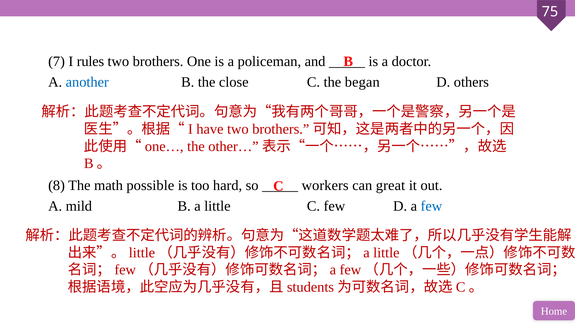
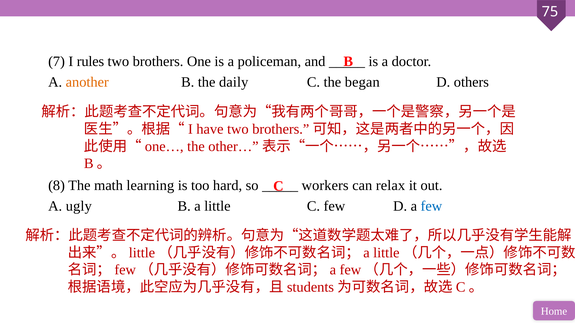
another colour: blue -> orange (87, 82)
close: close -> daily (234, 82)
possible: possible -> learning (150, 186)
great: great -> relax (391, 186)
mild: mild -> ugly (79, 206)
